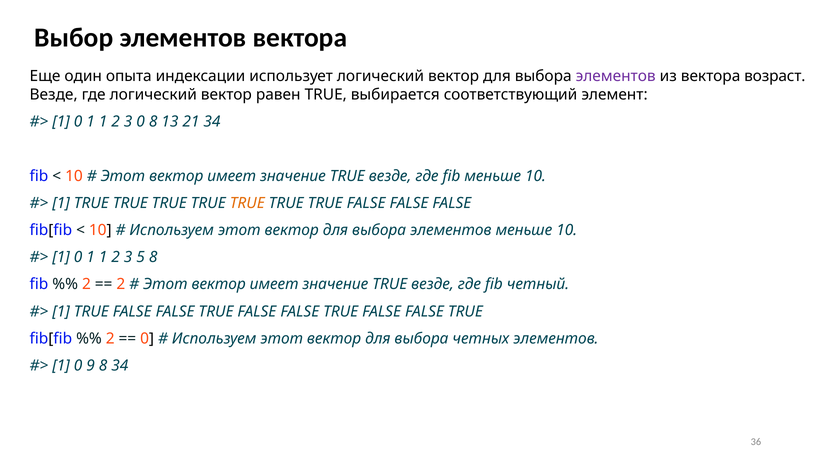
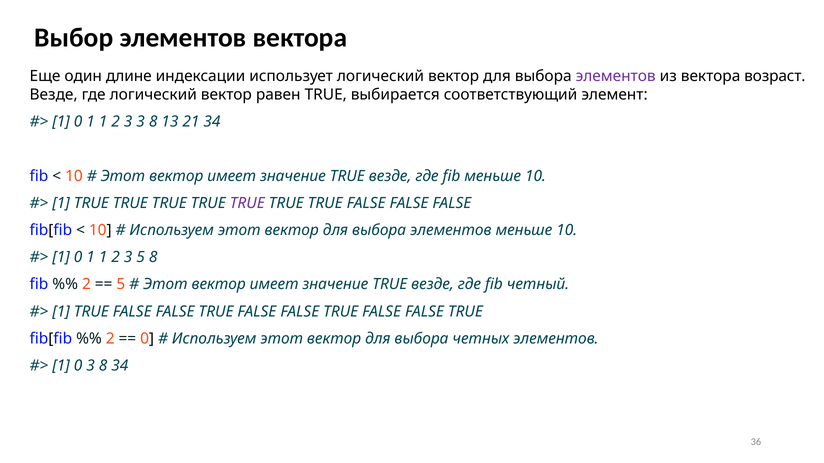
опыта: опыта -> длине (129, 76)
3 0: 0 -> 3 (141, 122)
TRUE colour: orange -> purple (247, 203)
2: 2 -> 5 (121, 285)
0 9: 9 -> 3 (91, 366)
